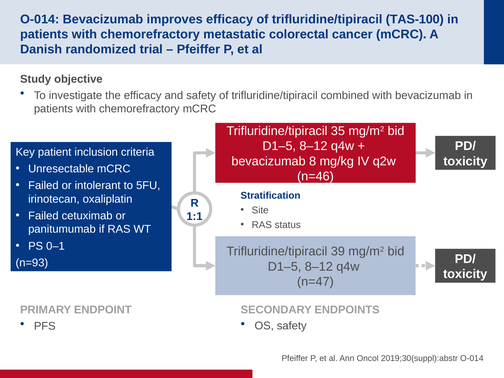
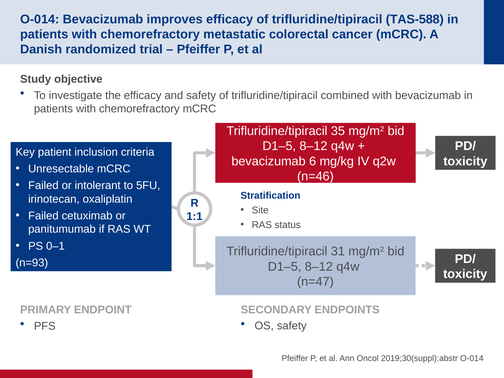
TAS-100: TAS-100 -> TAS-588 (415, 19)
8: 8 -> 6 (313, 161)
39: 39 -> 31 (338, 251)
